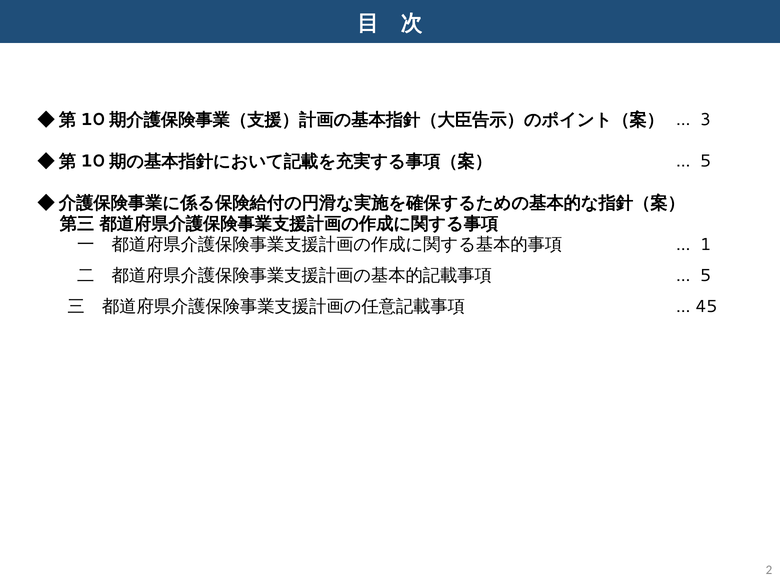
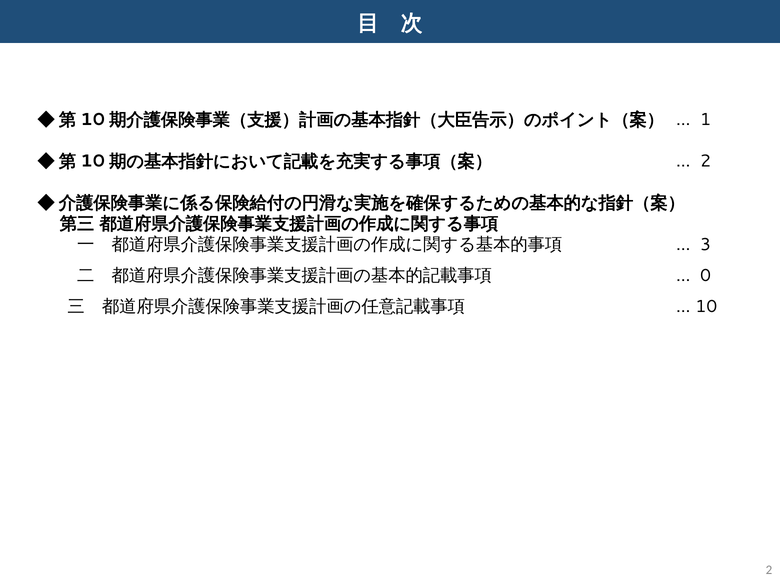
3: 3 -> 1 (705, 120)
5: 5 -> 2 (705, 161)
1: 1 -> 3 (705, 244)
5: 5 -> 0 (705, 276)
45: 45 -> 10 (706, 307)
